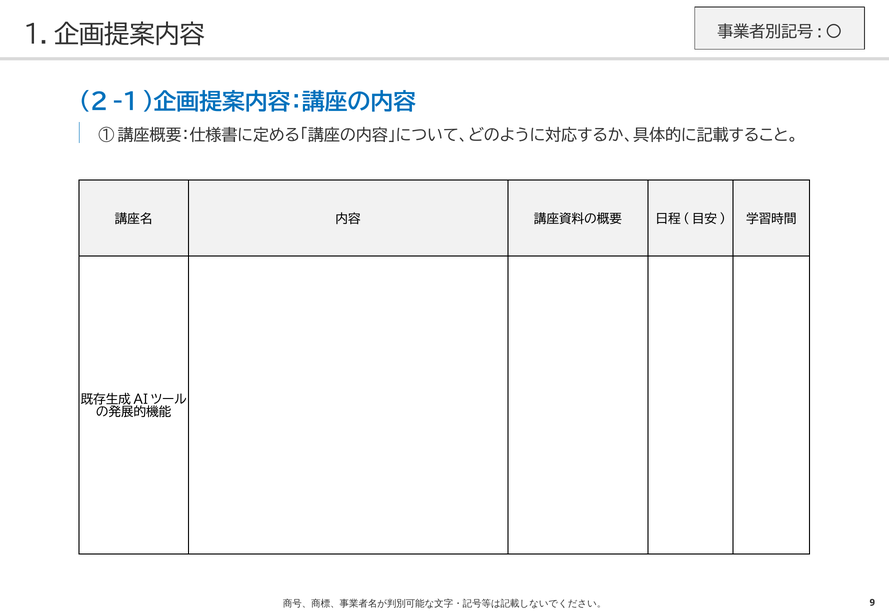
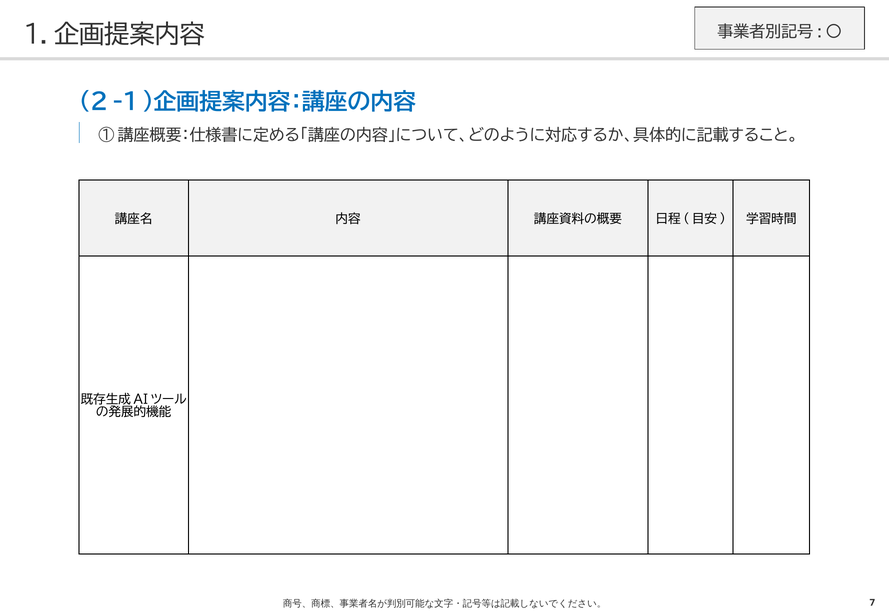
9: 9 -> 7 (872, 603)
